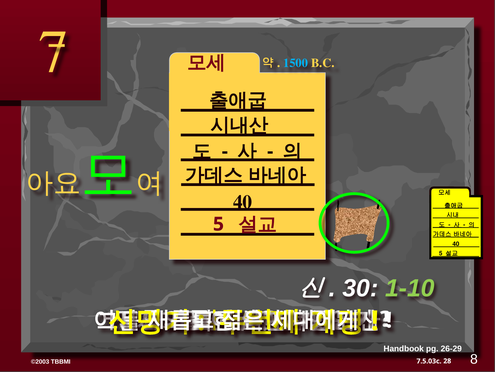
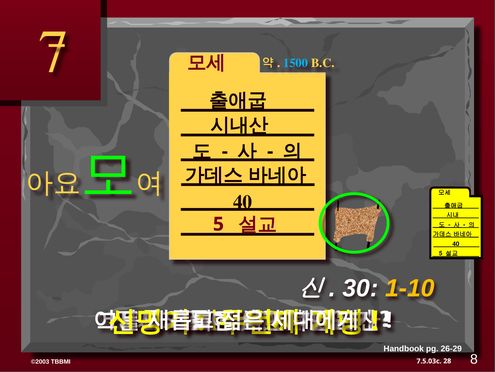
1-10 colour: light green -> yellow (410, 288)
